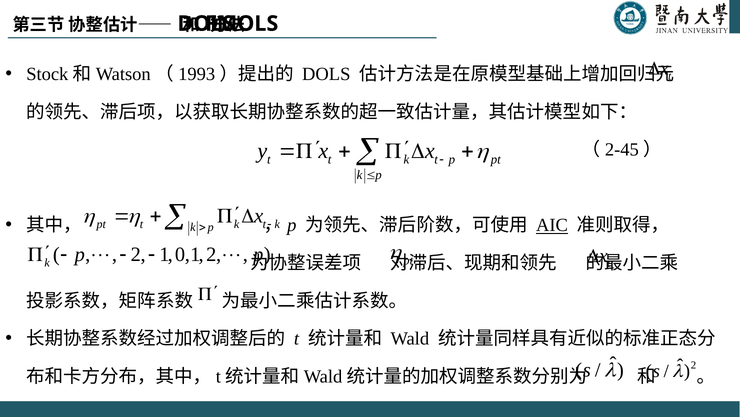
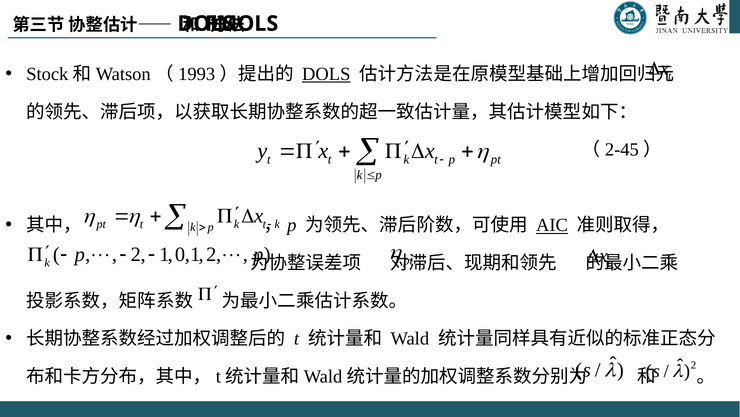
DOLS underline: none -> present (326, 74)
